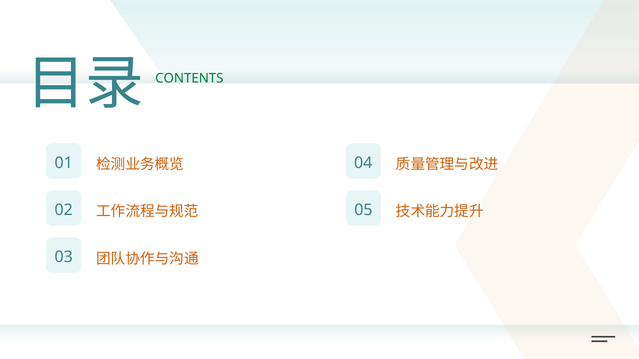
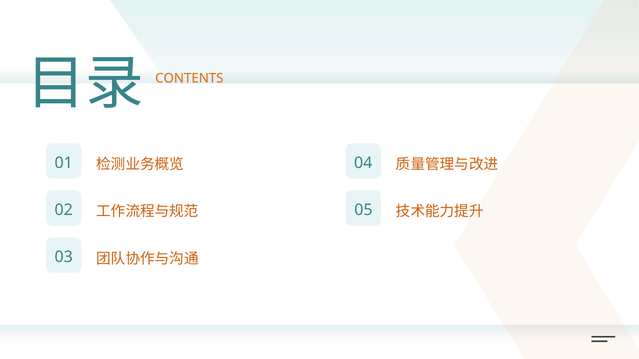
CONTENTS colour: green -> orange (189, 79)
